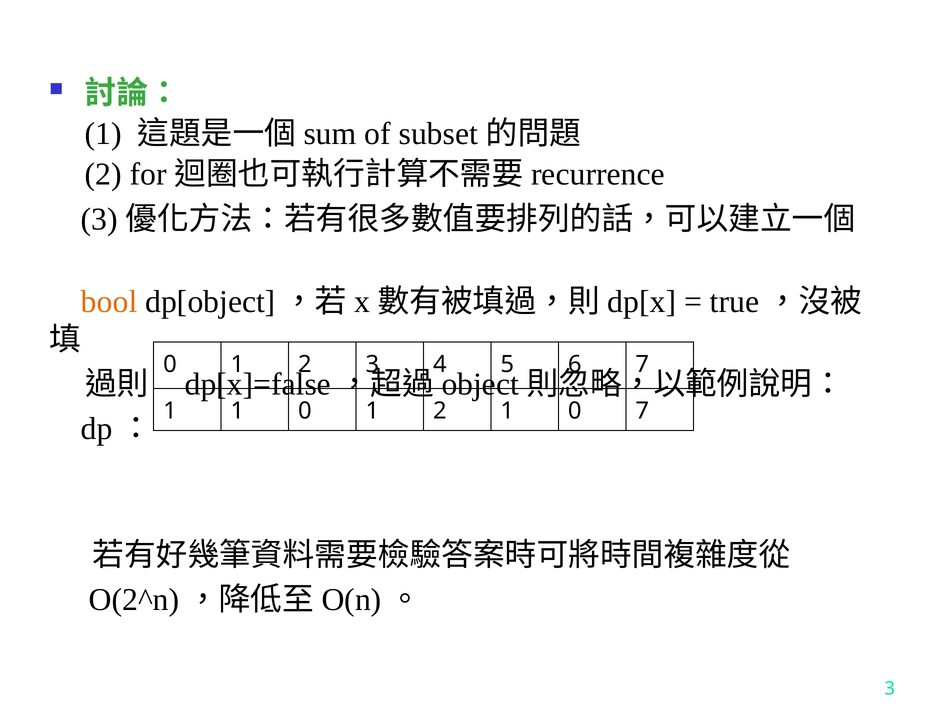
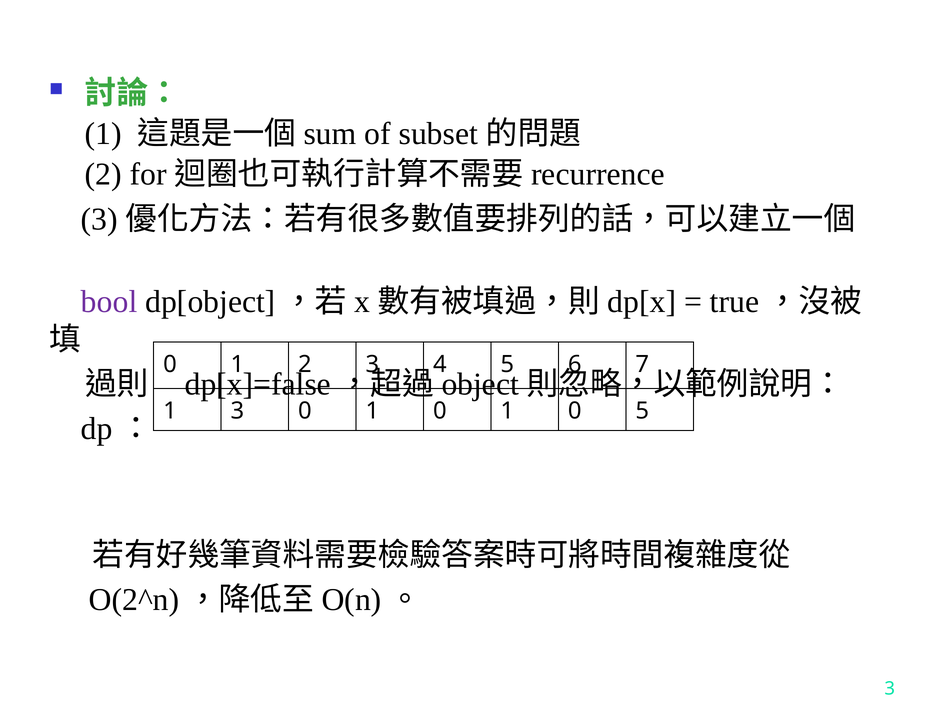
bool colour: orange -> purple (109, 302)
1 1: 1 -> 3 (237, 411)
2: 2 -> 0 (440, 411)
0 7: 7 -> 5 (642, 411)
